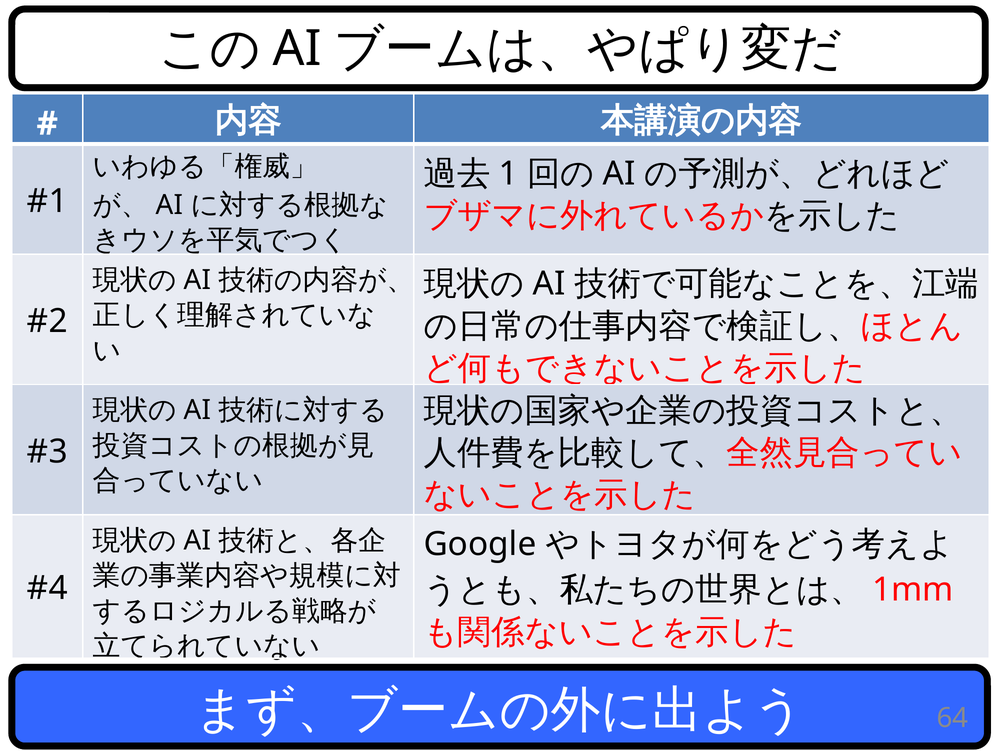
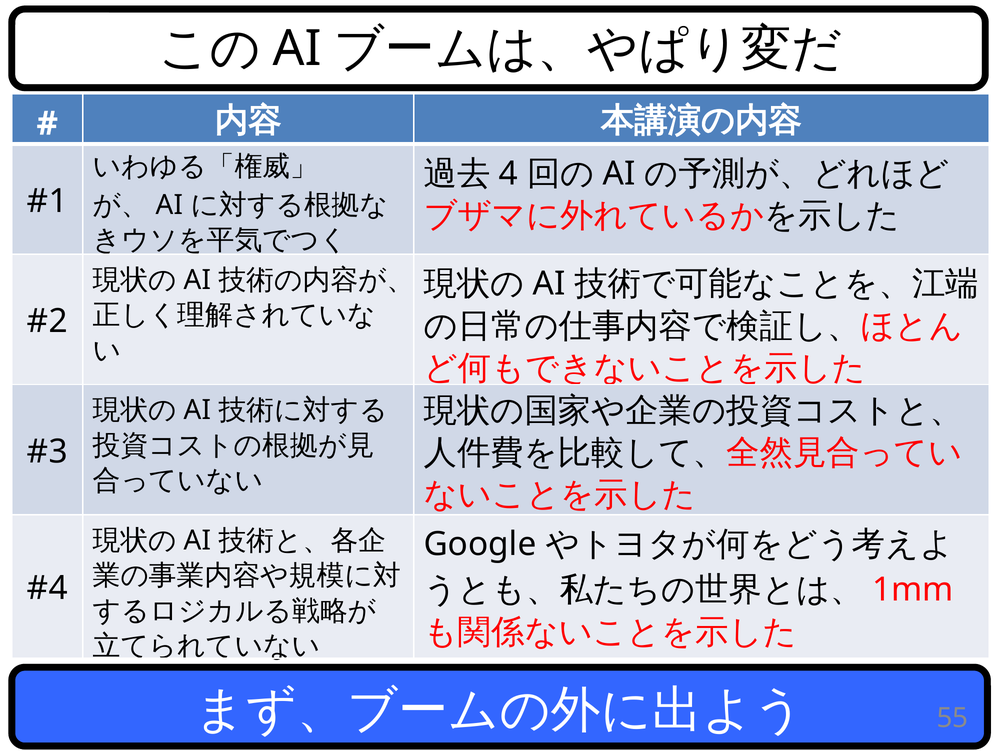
1: 1 -> 4 (508, 174)
64: 64 -> 55 (952, 718)
